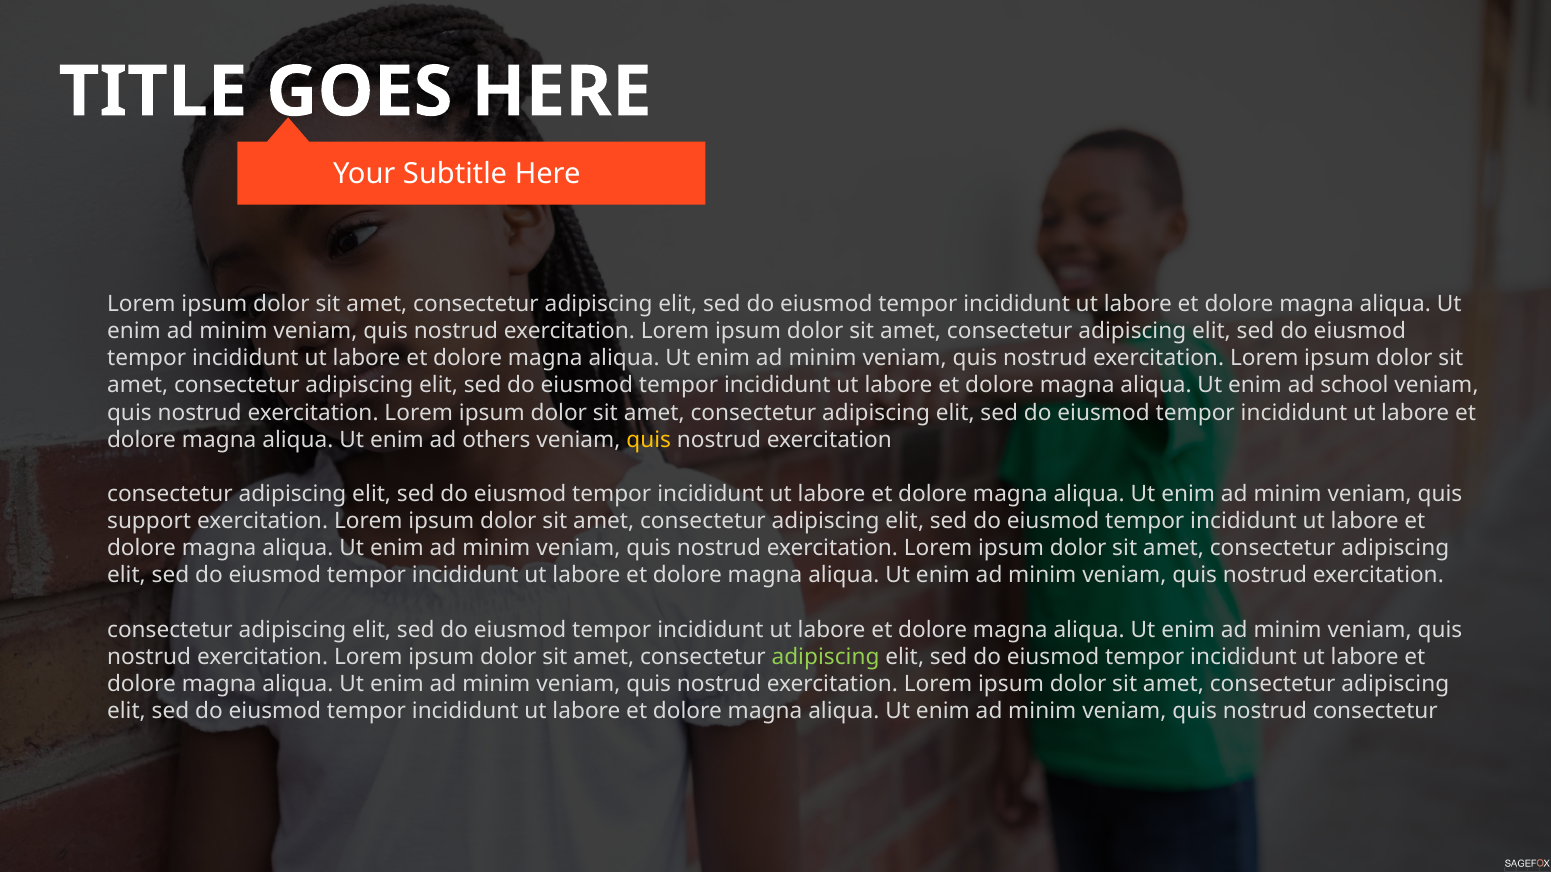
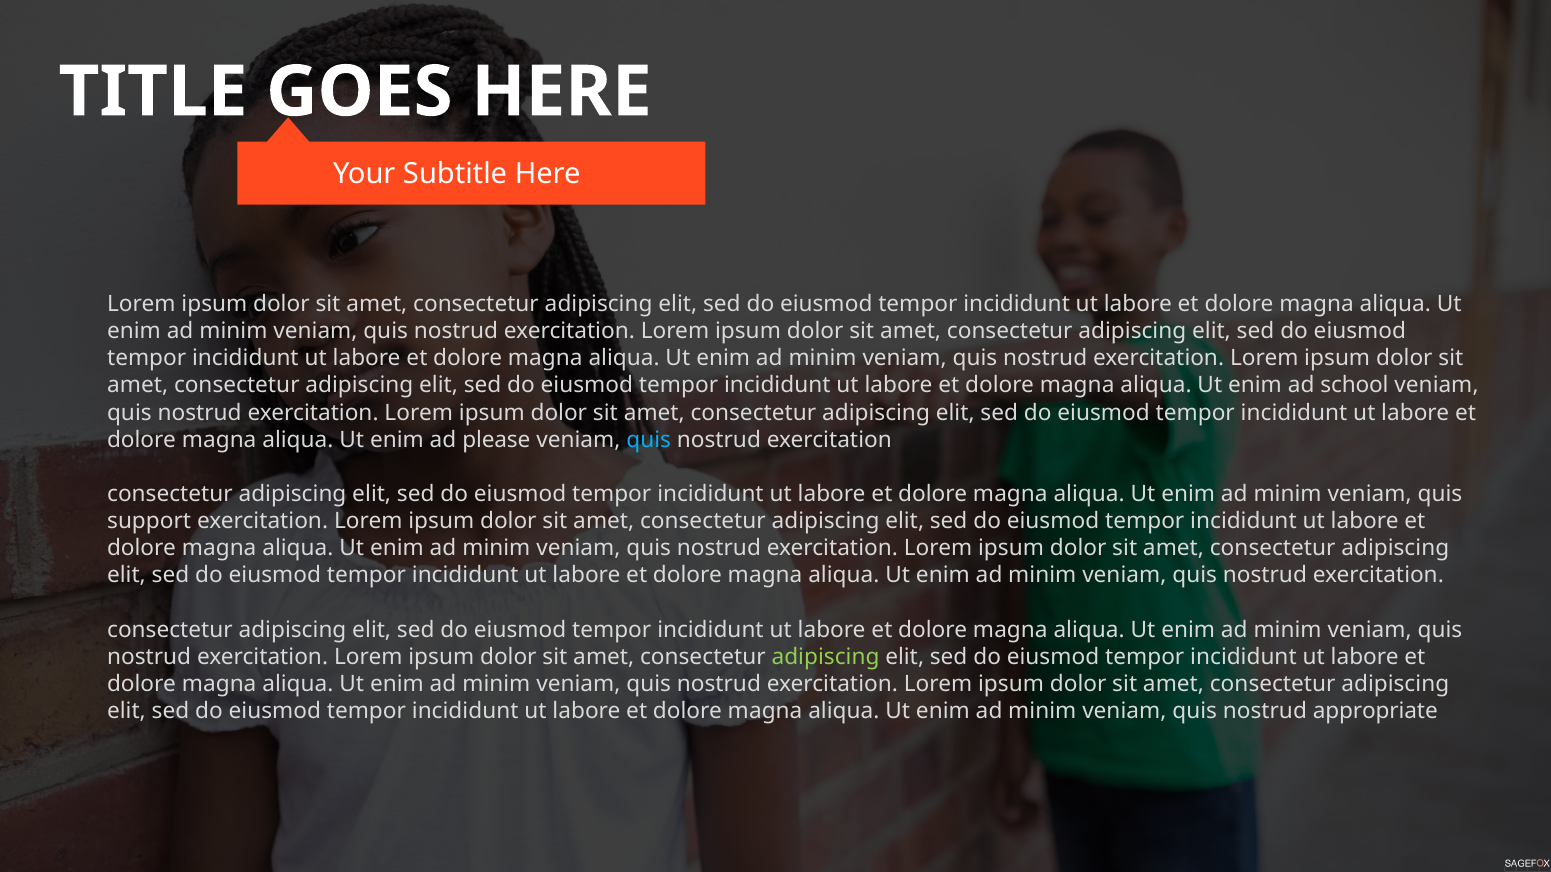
others: others -> please (496, 440)
quis colour: yellow -> light blue (649, 440)
nostrud consectetur: consectetur -> appropriate (1375, 712)
